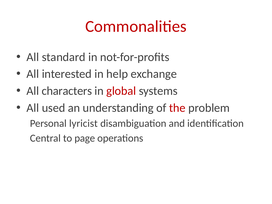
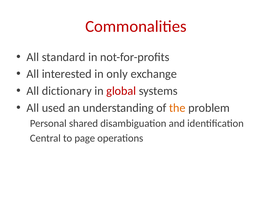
help: help -> only (117, 74)
characters: characters -> dictionary (67, 91)
the colour: red -> orange (177, 108)
lyricist: lyricist -> shared (83, 123)
